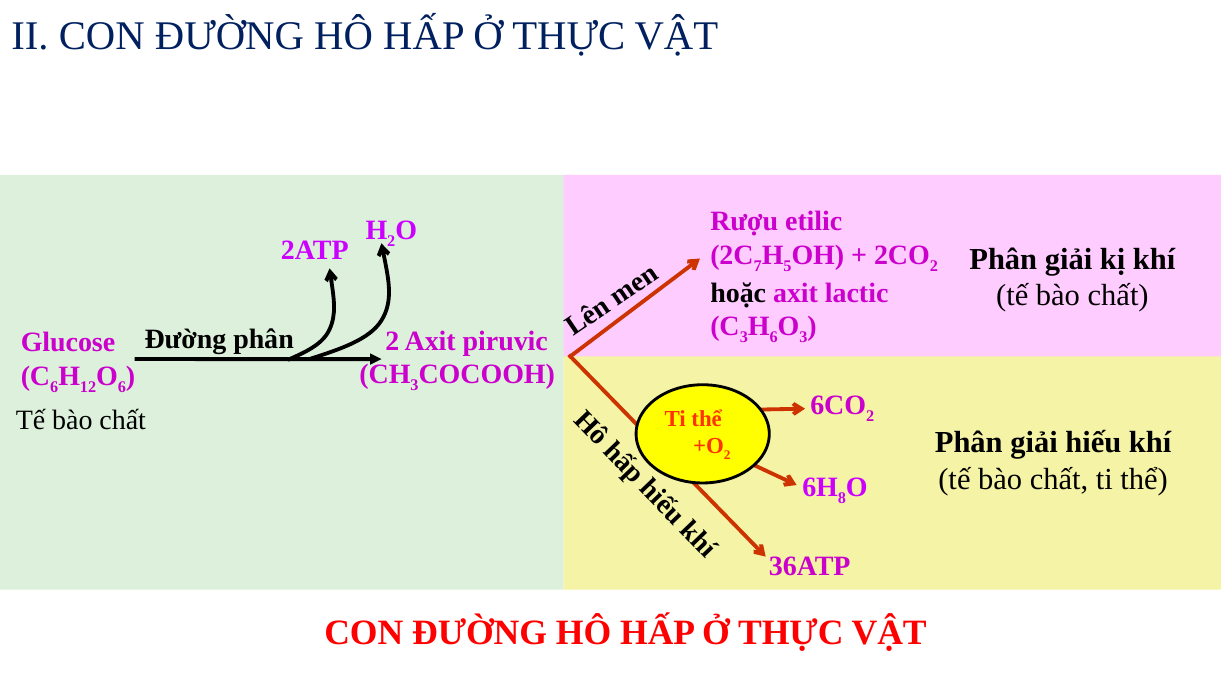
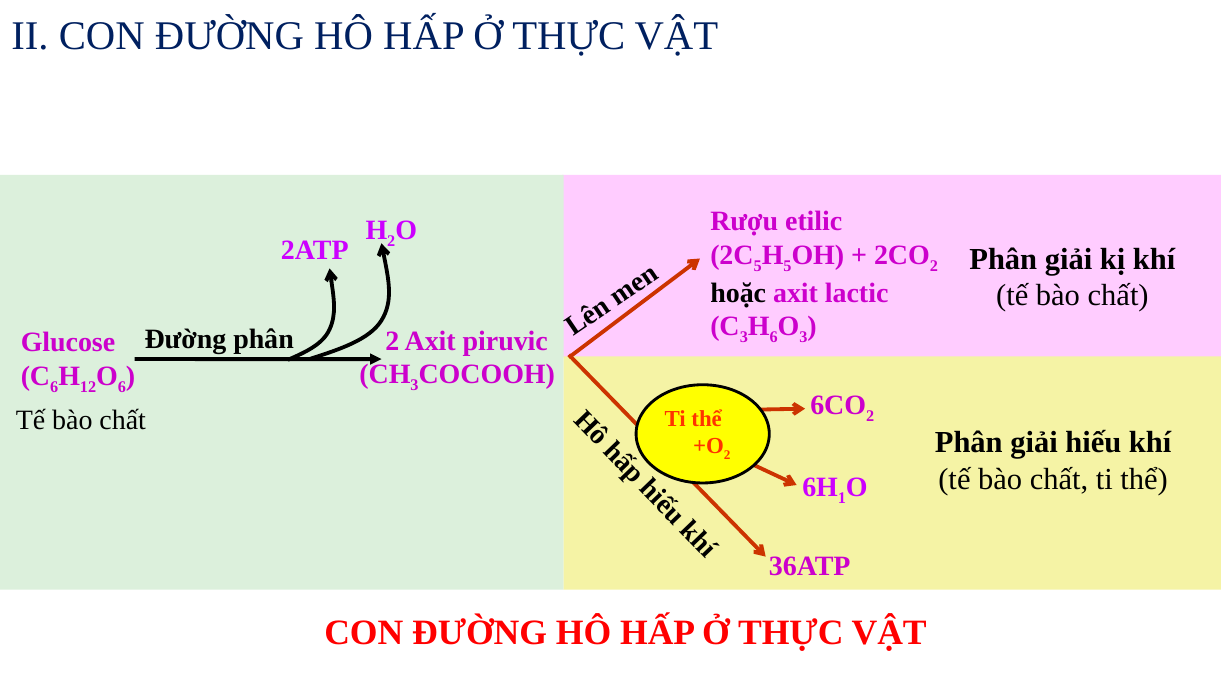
7: 7 -> 5 (758, 266)
8: 8 -> 1 (842, 498)
